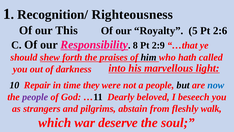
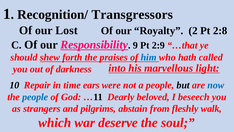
Righteousness: Righteousness -> Transgressors (132, 15)
This: This -> Lost (67, 30)
5: 5 -> 2 (193, 31)
2:6: 2:6 -> 2:8 (220, 31)
8: 8 -> 9 (135, 45)
him colour: black -> blue (149, 57)
they: they -> ears (91, 85)
people colour: purple -> blue (35, 97)
